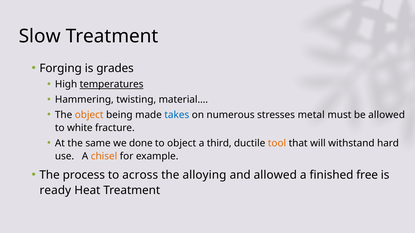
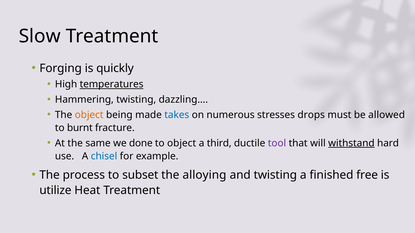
grades: grades -> quickly (115, 68)
material…: material… -> dazzling… (183, 100)
metal: metal -> drops (311, 115)
white: white -> burnt (80, 128)
tool colour: orange -> purple (277, 143)
withstand underline: none -> present (351, 143)
chisel colour: orange -> blue (104, 157)
across: across -> subset (140, 175)
and allowed: allowed -> twisting (275, 175)
ready: ready -> utilize (55, 191)
